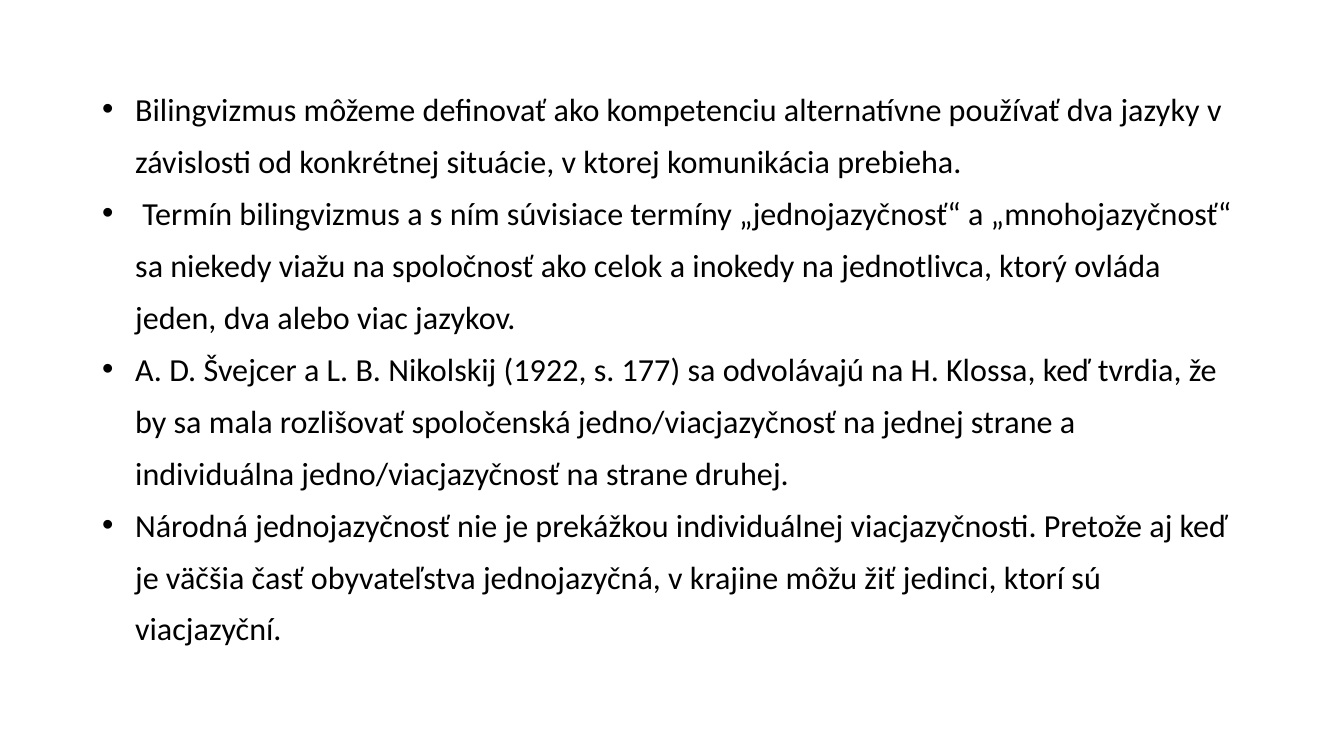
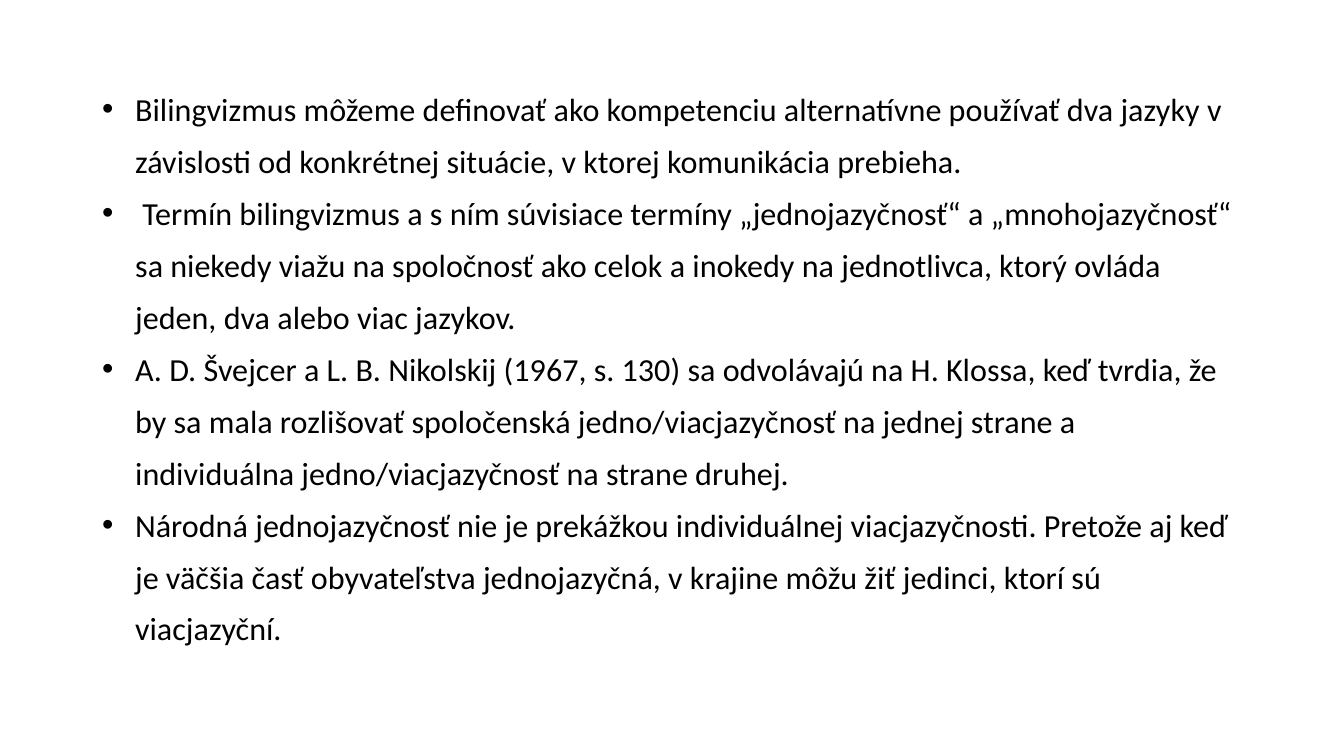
1922: 1922 -> 1967 (545, 371)
177: 177 -> 130 (651, 371)
